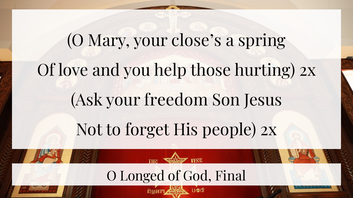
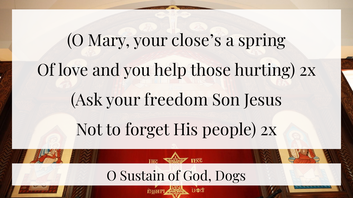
Longed: Longed -> Sustain (142, 177)
Final: Final -> Dogs (231, 177)
